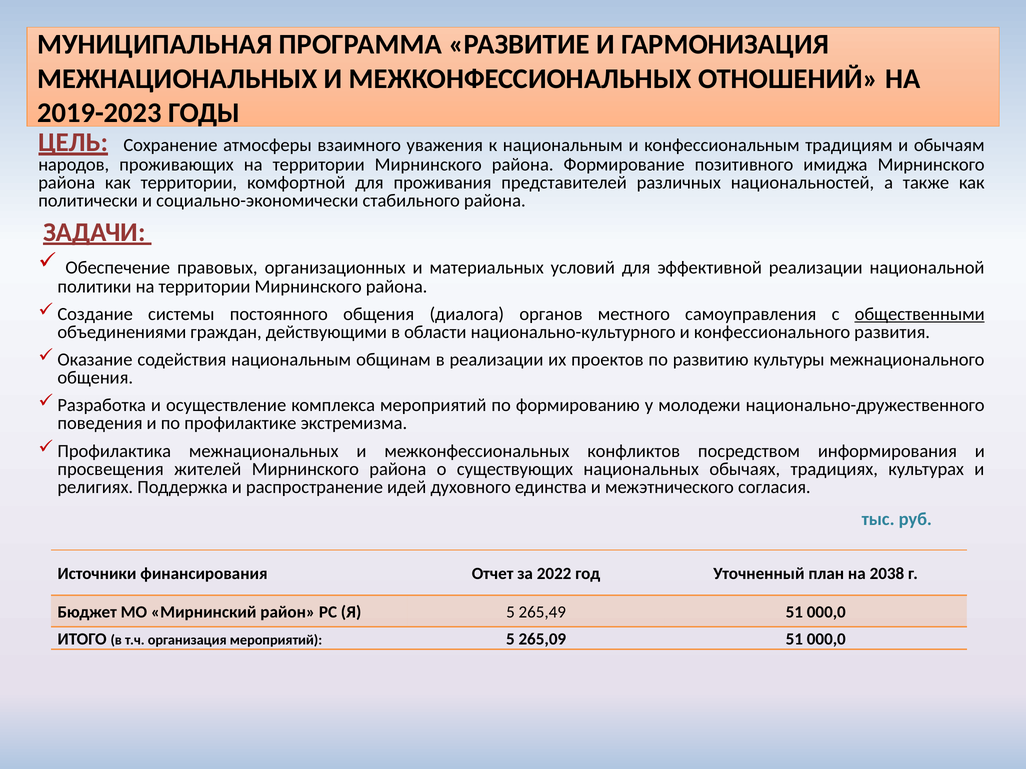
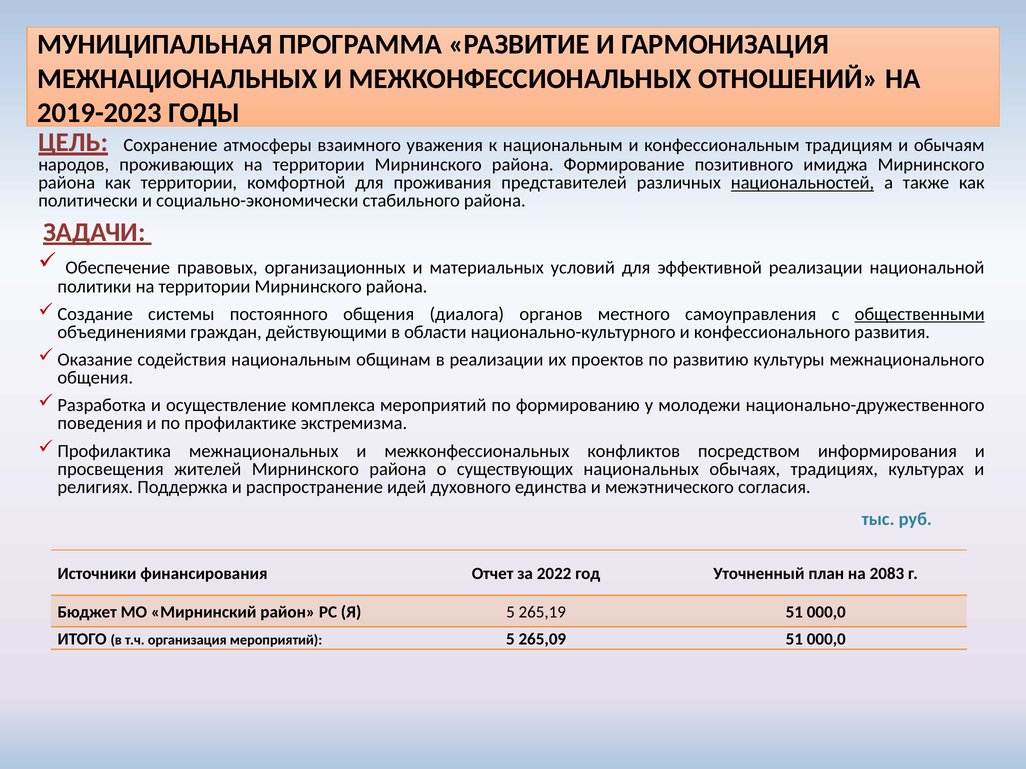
национальностей underline: none -> present (802, 183)
2038: 2038 -> 2083 (887, 574)
265,49: 265,49 -> 265,19 (542, 612)
